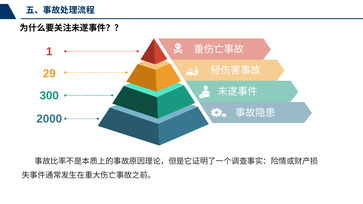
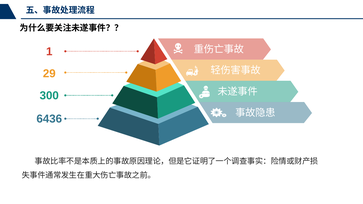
2000: 2000 -> 6436 (49, 119)
